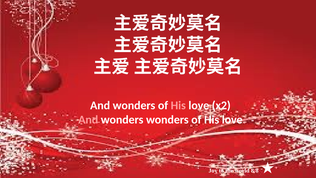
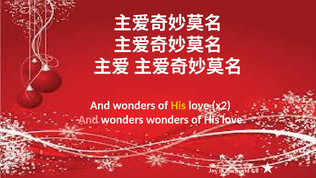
His colour: pink -> yellow (178, 105)
